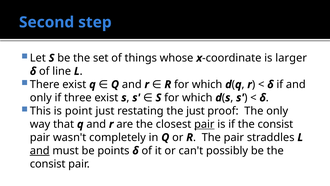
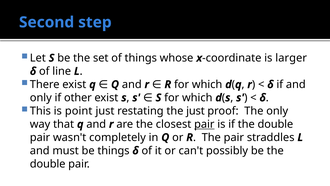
three: three -> other (78, 98)
if the consist: consist -> double (275, 124)
and underline: present -> none (40, 150)
be points: points -> things (113, 150)
consist: consist -> double (48, 164)
